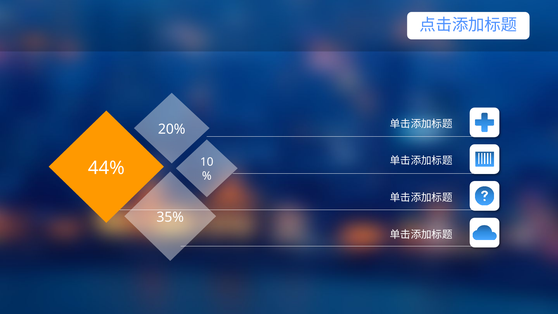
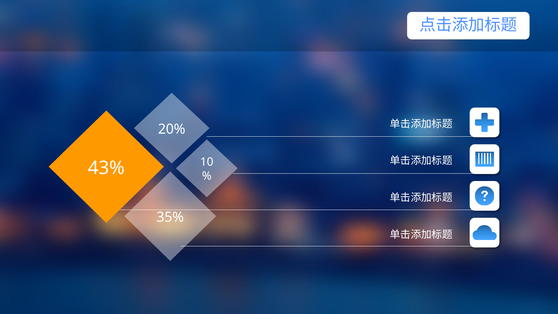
44%: 44% -> 43% (106, 168)
